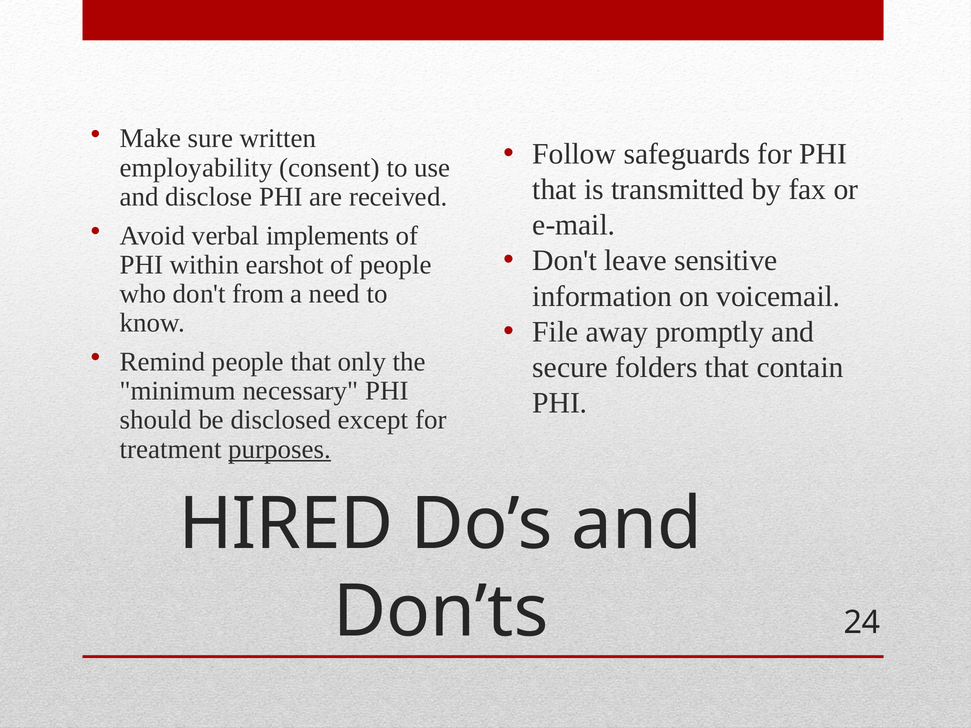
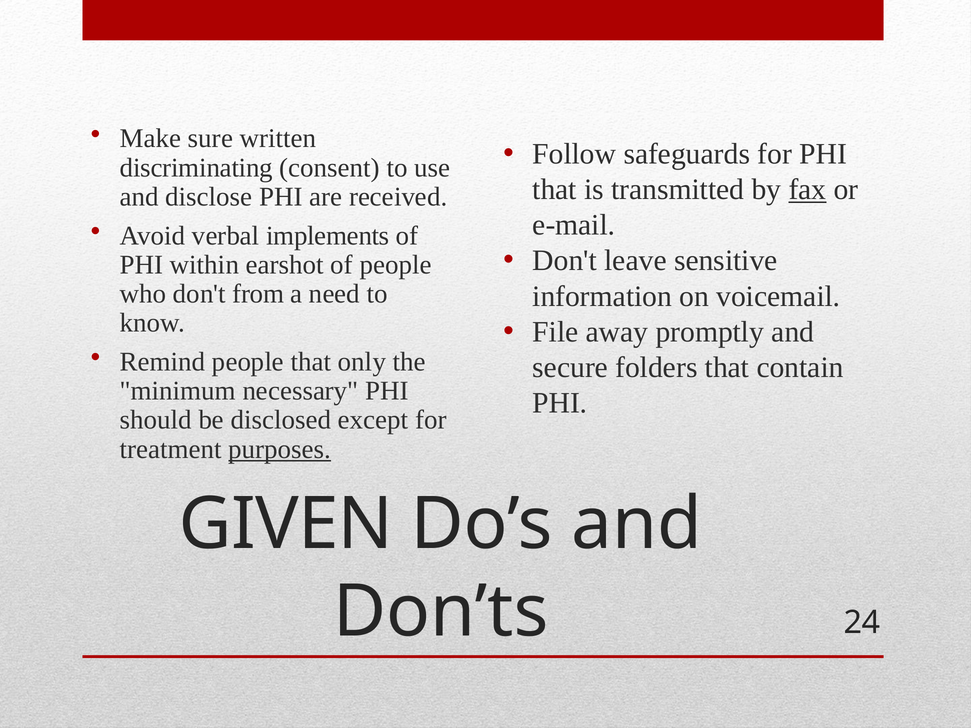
employability: employability -> discriminating (196, 168)
fax underline: none -> present (807, 190)
HIRED: HIRED -> GIVEN (286, 525)
